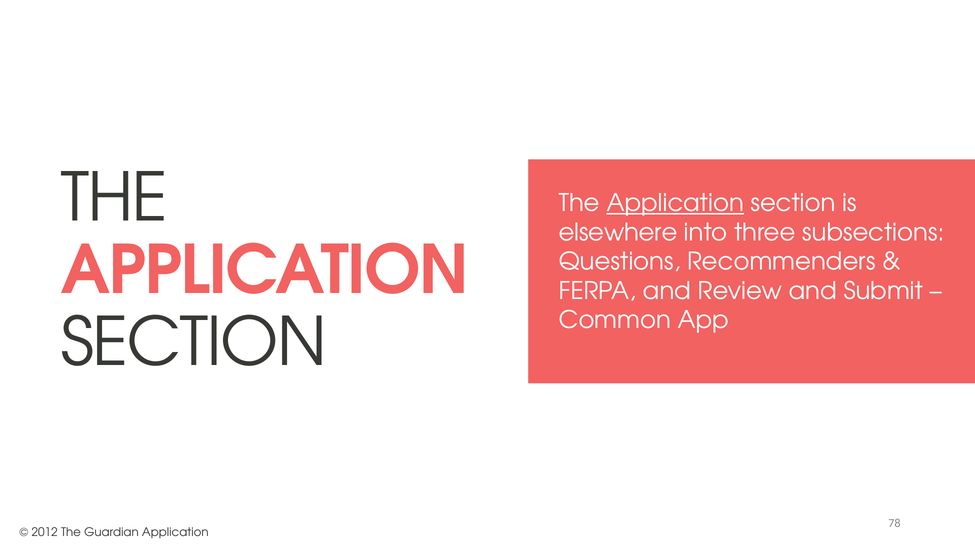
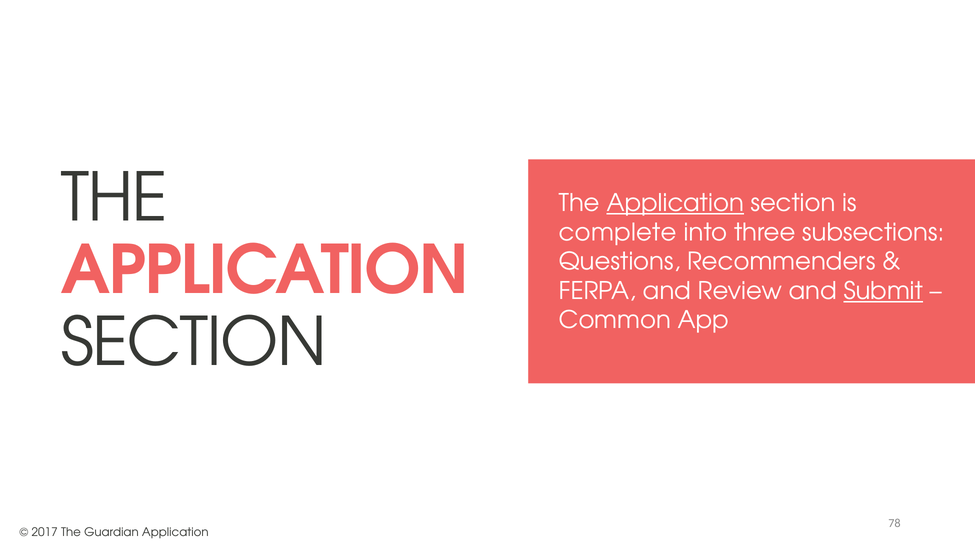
elsewhere: elsewhere -> complete (618, 233)
Submit underline: none -> present (883, 291)
2012: 2012 -> 2017 (45, 533)
